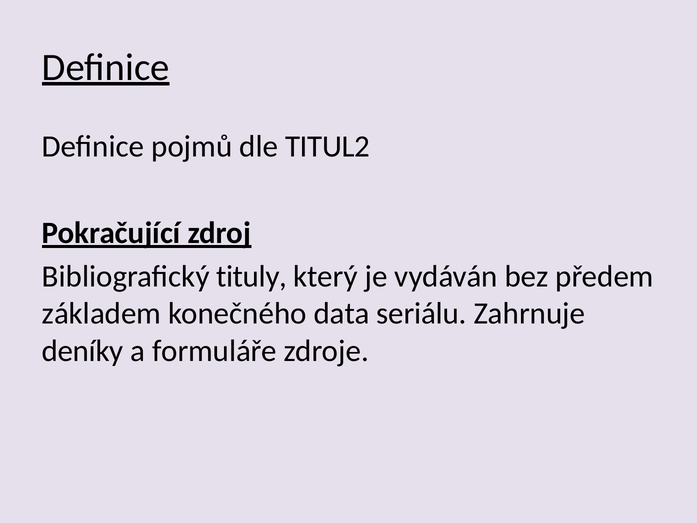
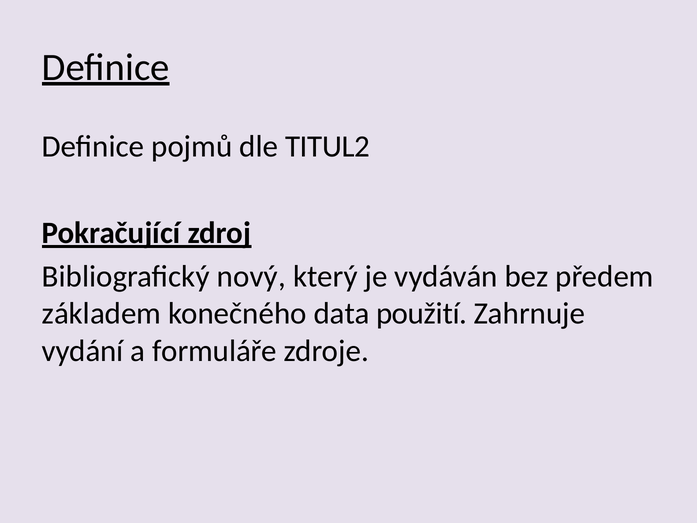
tituly: tituly -> nový (251, 276)
seriálu: seriálu -> použití (422, 314)
deníky: deníky -> vydání (83, 351)
